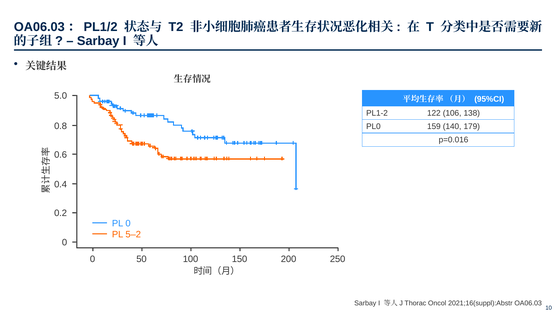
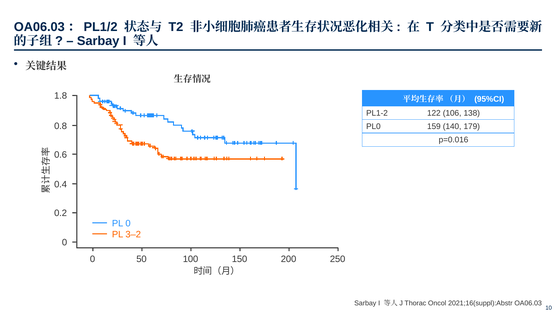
5.0: 5.0 -> 1.8 (61, 96)
5–2: 5–2 -> 3–2 (133, 234)
